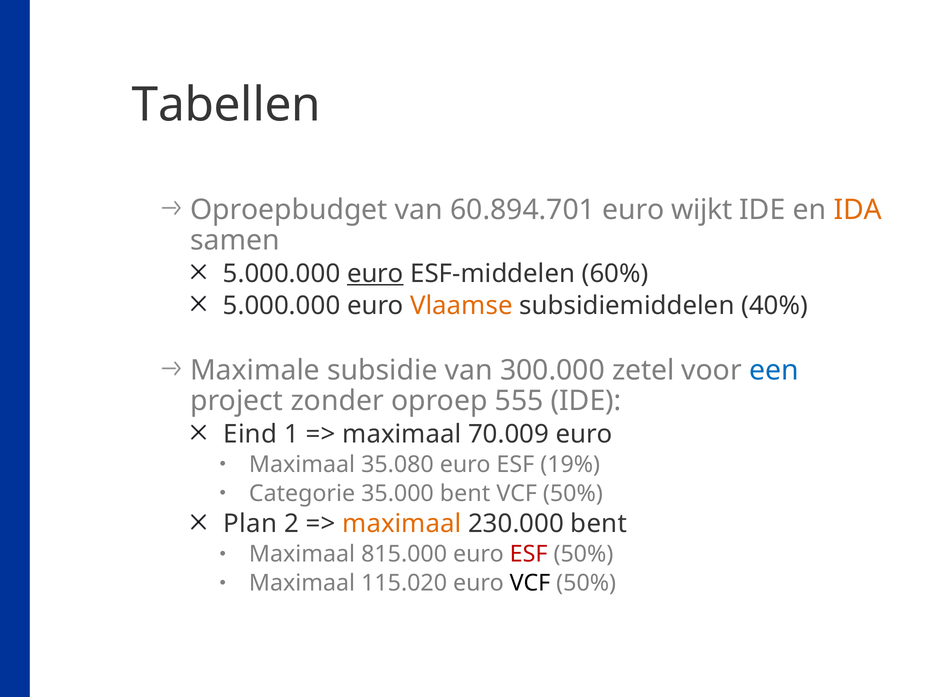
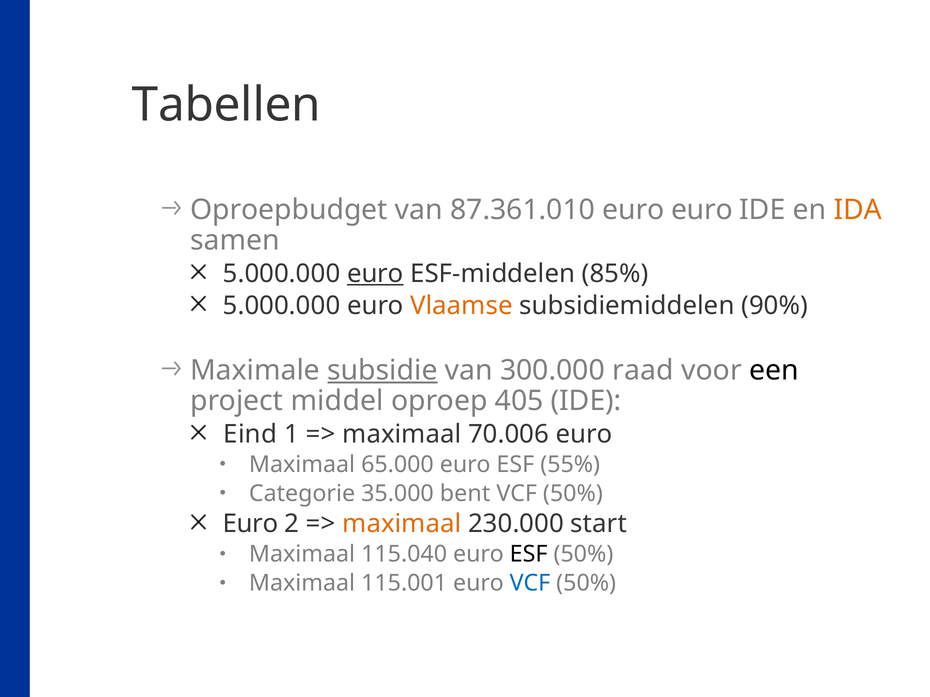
60.894.701: 60.894.701 -> 87.361.010 (523, 210)
euro wijkt: wijkt -> euro (702, 210)
60%: 60% -> 85% (615, 274)
40%: 40% -> 90% (775, 306)
subsidie underline: none -> present (382, 371)
zetel: zetel -> raad (643, 371)
een colour: blue -> black (774, 371)
zonder: zonder -> middel (337, 401)
555: 555 -> 405 (519, 401)
70.009: 70.009 -> 70.006 (509, 435)
35.080: 35.080 -> 65.000 (397, 465)
19%: 19% -> 55% (570, 465)
Plan: Plan -> Euro (251, 524)
230.000 bent: bent -> start (599, 524)
815.000: 815.000 -> 115.040 (404, 555)
ESF colour: red -> black (529, 555)
115.020: 115.020 -> 115.001 (404, 584)
VCF colour: black -> blue (530, 584)
